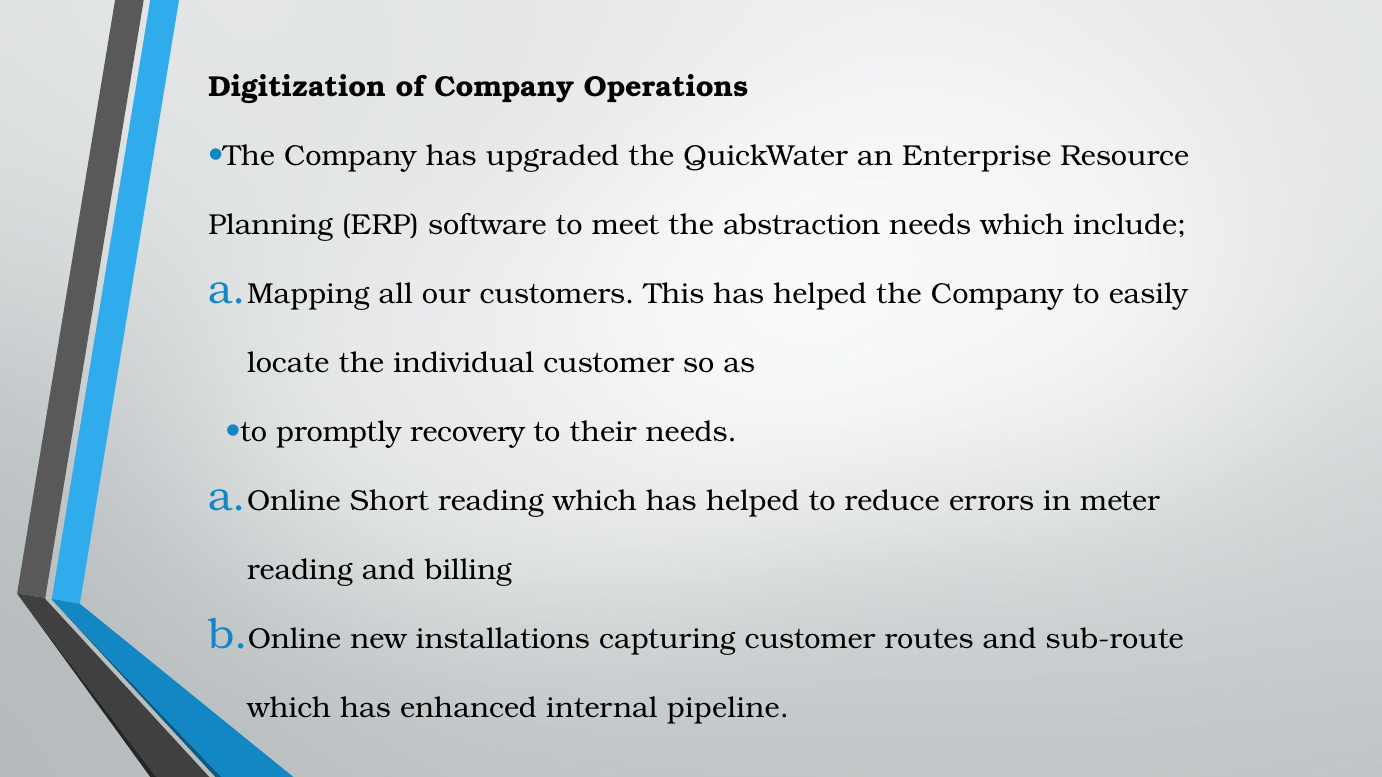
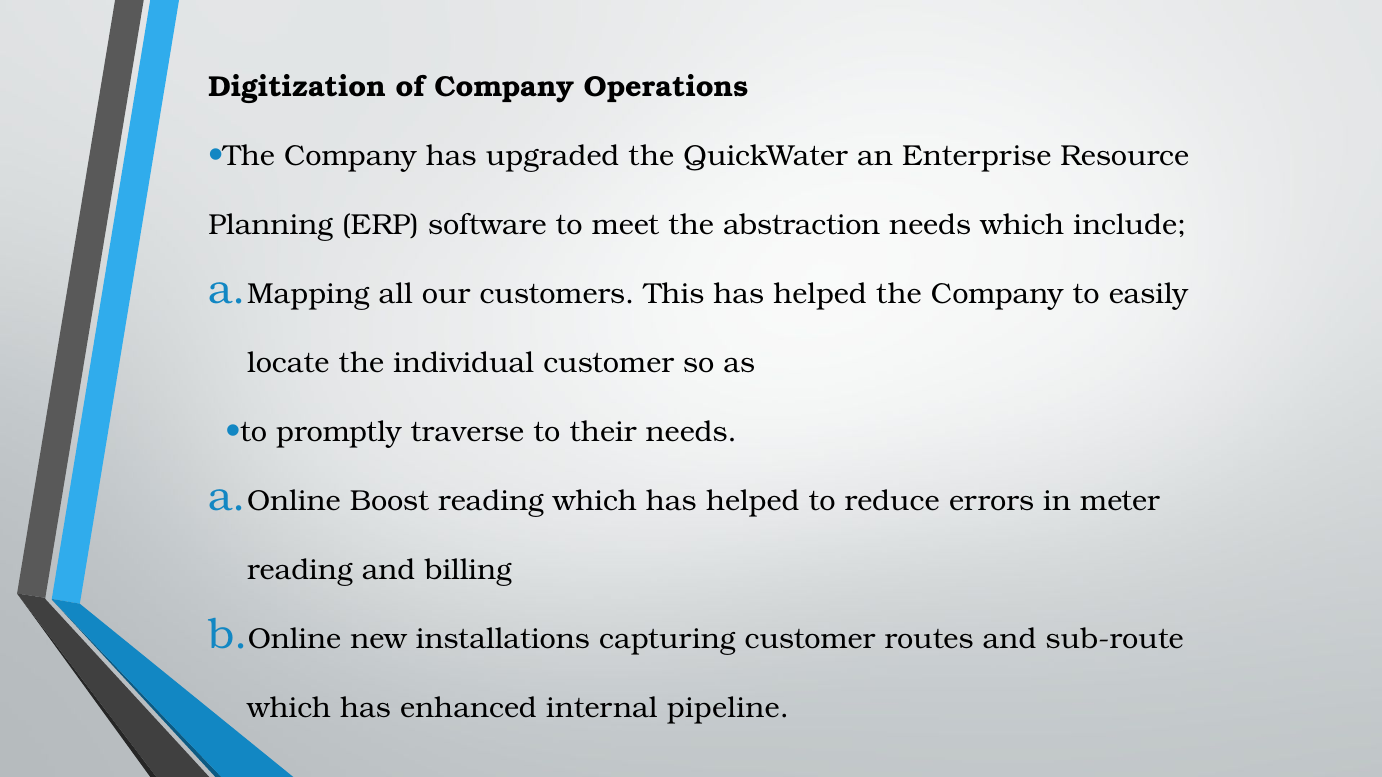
recovery: recovery -> traverse (467, 432)
Short: Short -> Boost (389, 501)
